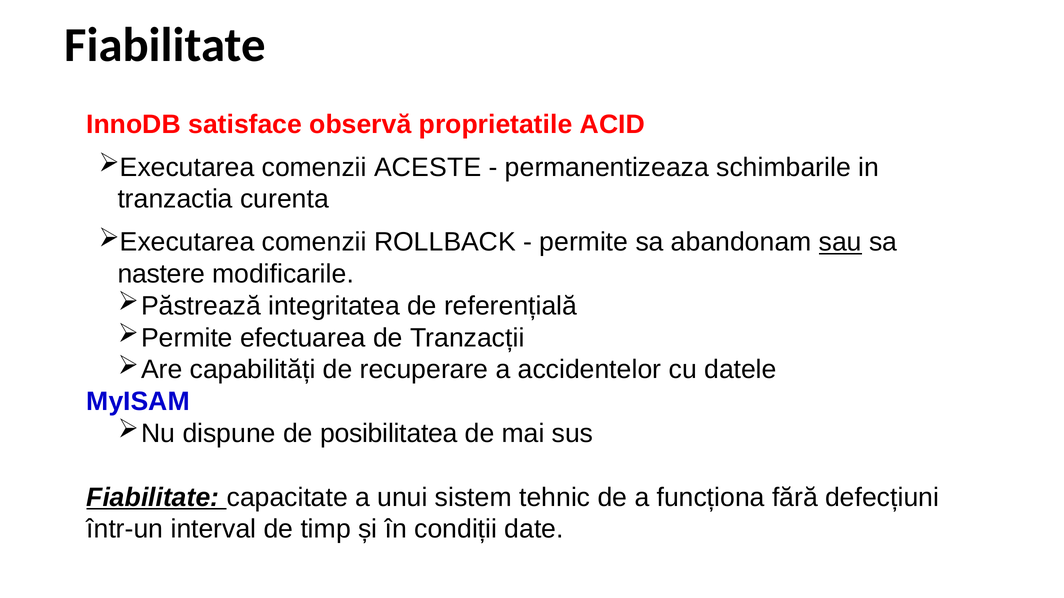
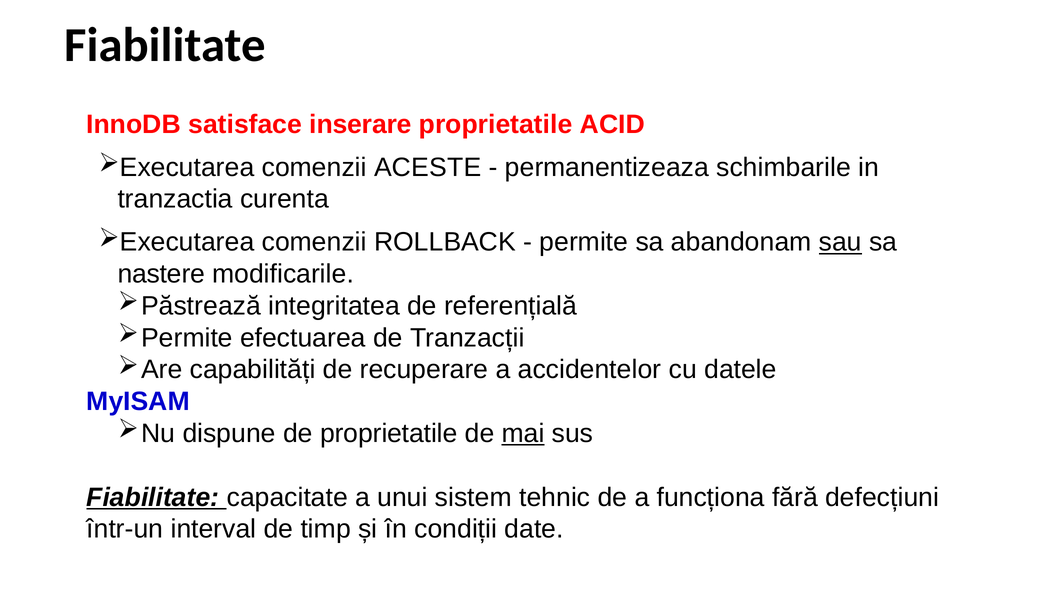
observă: observă -> inserare (361, 124)
de posibilitatea: posibilitatea -> proprietatile (389, 434)
mai underline: none -> present (523, 434)
